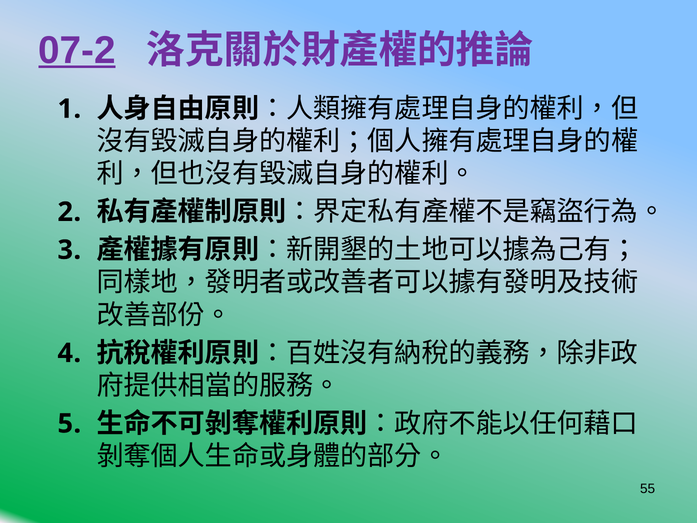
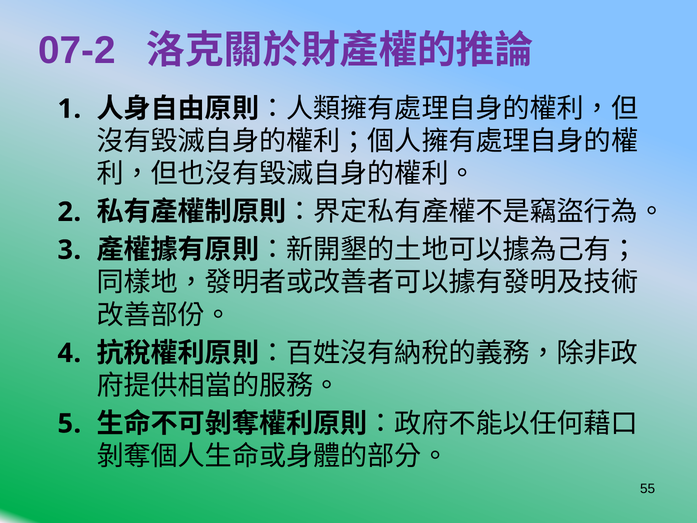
07-2 underline: present -> none (77, 50)
